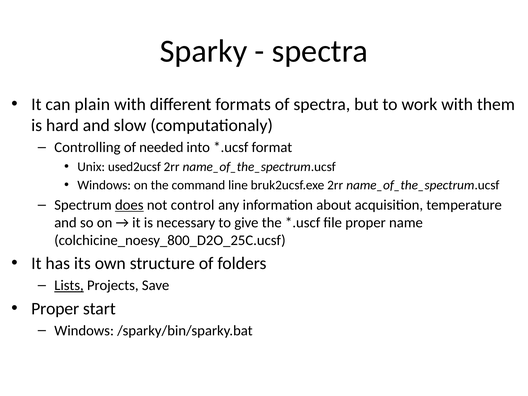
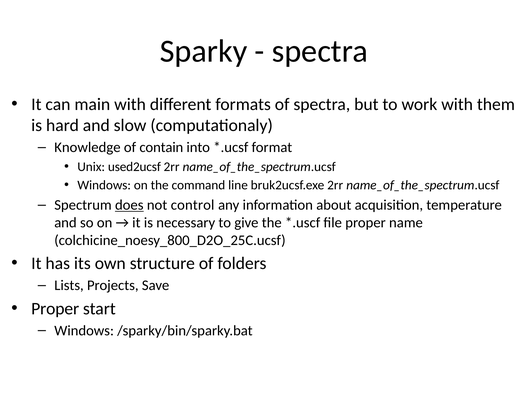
plain: plain -> main (92, 104)
Controlling: Controlling -> Knowledge (87, 147)
needed: needed -> contain (161, 147)
Lists underline: present -> none (69, 285)
